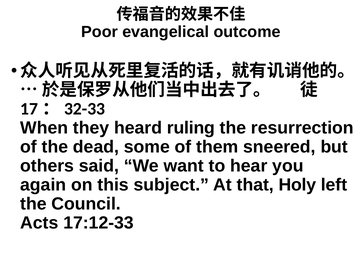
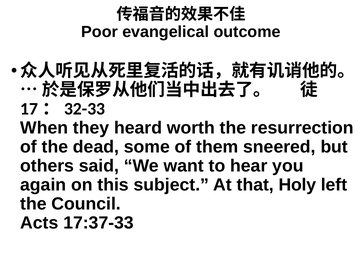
ruling: ruling -> worth (191, 128)
17:12-33: 17:12-33 -> 17:37-33 (99, 223)
